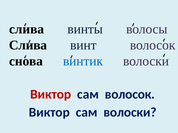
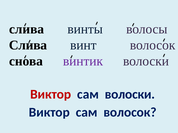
винтик colour: blue -> purple (83, 61)
сам волосок: волосок -> волоски (130, 95)
сам волоски: волоски -> волосок (130, 113)
